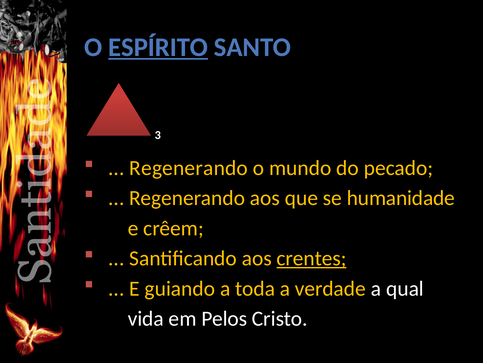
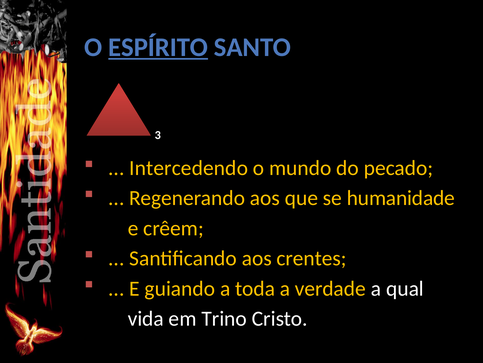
Regenerando: Regenerando -> Intercedendo (189, 168)
crentes underline: present -> none (312, 258)
Pelos: Pelos -> Trino (224, 318)
